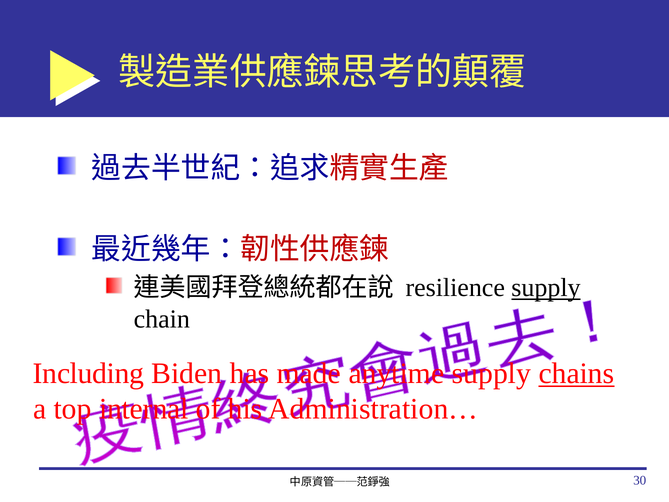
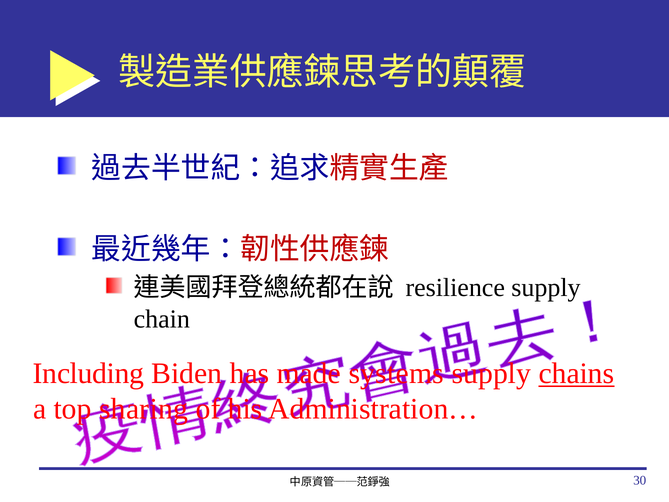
supply underline: present -> none (546, 288)
anytime: anytime -> systems (396, 373)
internal: internal -> sharing (144, 409)
